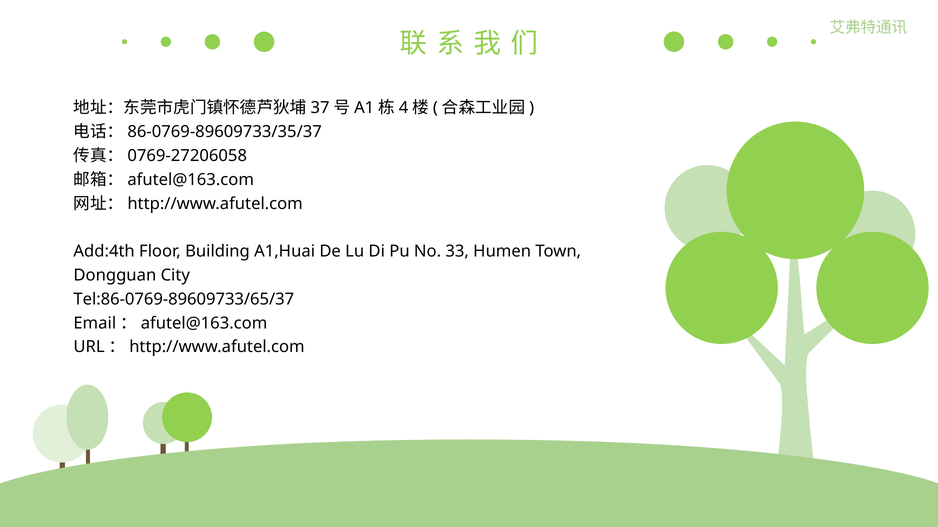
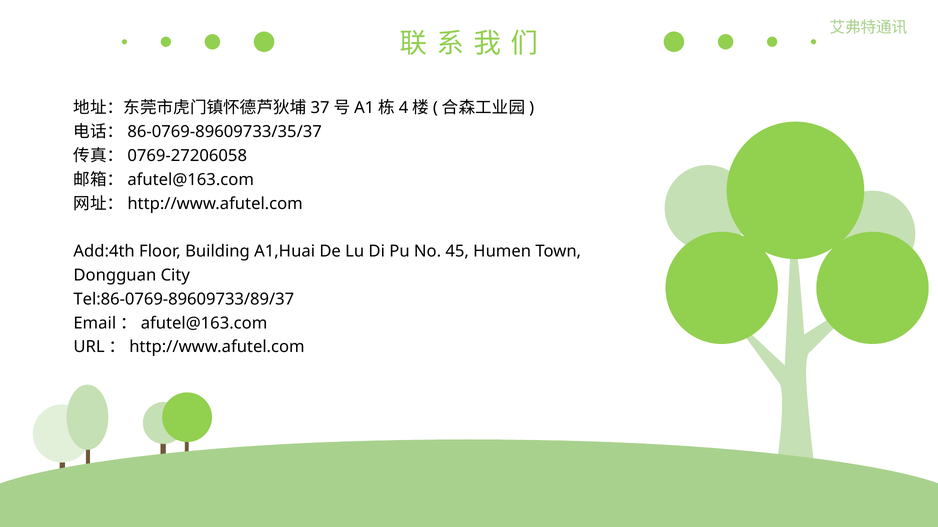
33: 33 -> 45 (457, 252)
Tel:86-0769-89609733/65/37: Tel:86-0769-89609733/65/37 -> Tel:86-0769-89609733/89/37 (184, 300)
